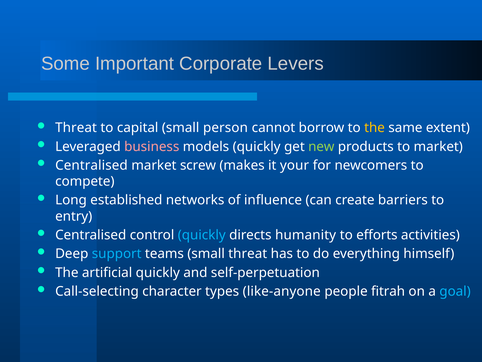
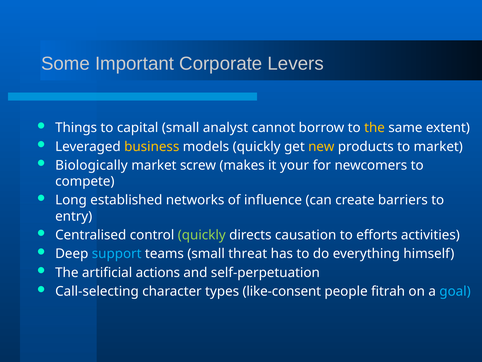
Threat: Threat -> Things (76, 128)
person: person -> analyst (225, 128)
business colour: pink -> yellow (152, 146)
new colour: light green -> yellow (321, 146)
Centralised: Centralised -> Biologically (91, 165)
quickly colour: light blue -> light green (202, 235)
humanity: humanity -> causation (306, 235)
artificial quickly: quickly -> actions (158, 272)
like-anyone: like-anyone -> like-consent (282, 291)
